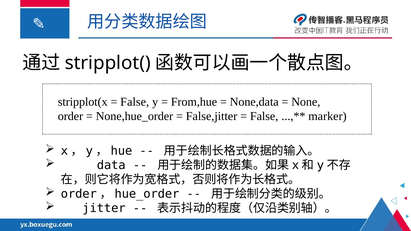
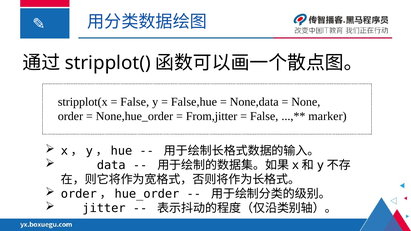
From,hue: From,hue -> False,hue (194, 102)
False,jitter: False,jitter -> From,jitter (212, 116)
